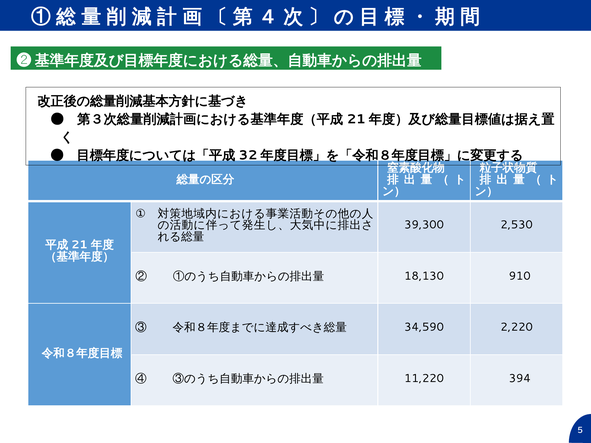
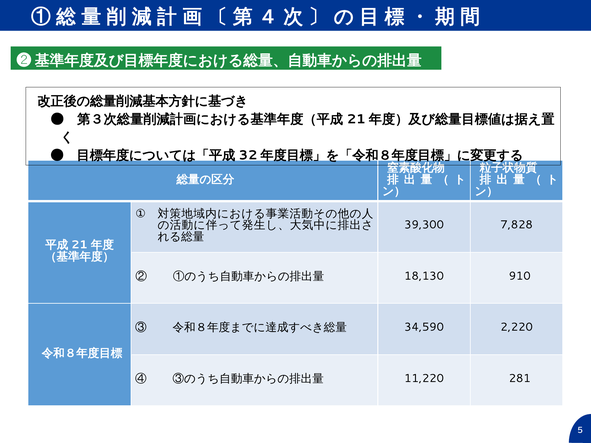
2,530: 2,530 -> 7,828 (517, 225)
394: 394 -> 281 (520, 379)
